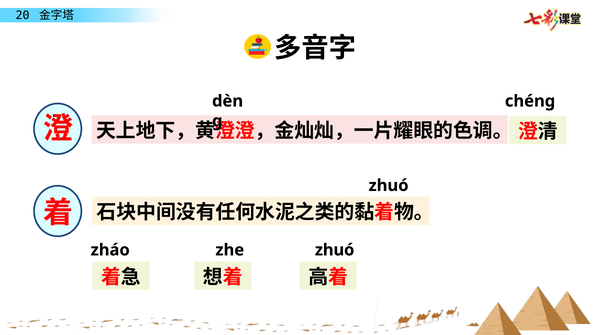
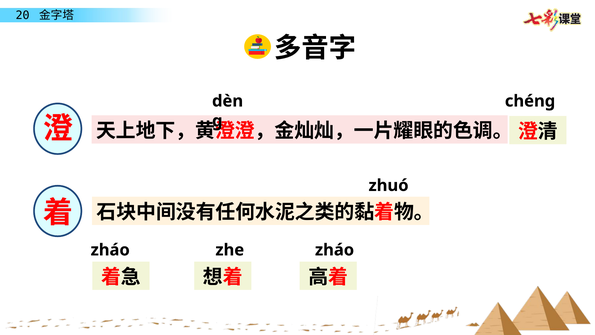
zhuó: zhuó -> zháo (335, 250)
